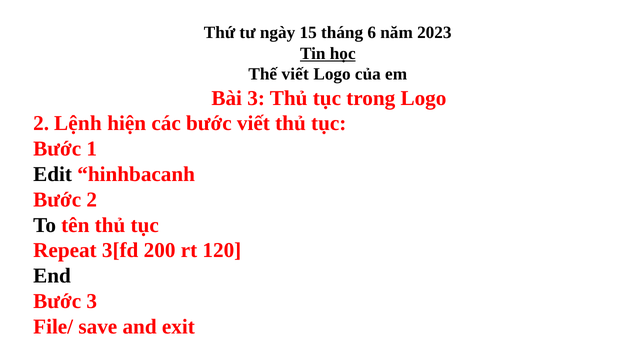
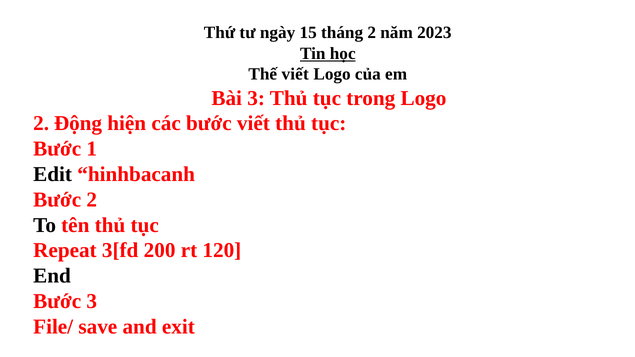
tháng 6: 6 -> 2 (372, 33)
Lệnh: Lệnh -> Động (78, 124)
